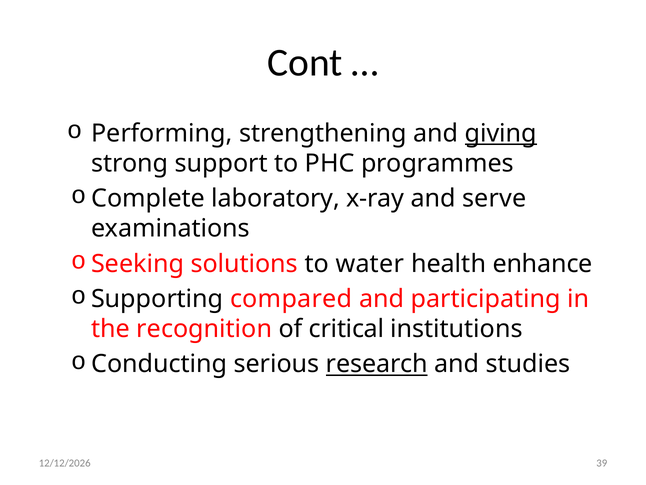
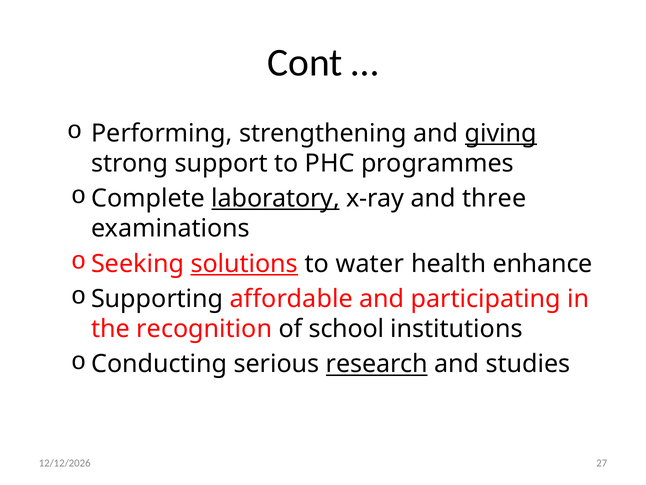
laboratory underline: none -> present (276, 198)
serve: serve -> three (494, 198)
solutions underline: none -> present (244, 263)
compared: compared -> affordable (291, 299)
critical: critical -> school (347, 329)
39: 39 -> 27 (602, 463)
